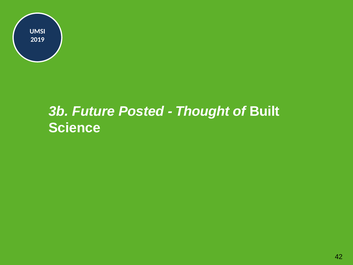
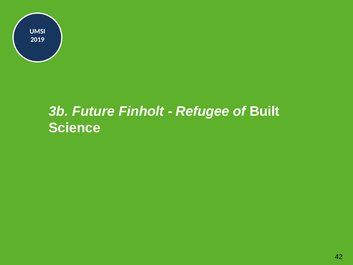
Posted: Posted -> Finholt (141, 111)
Thought: Thought -> Refugee (202, 111)
